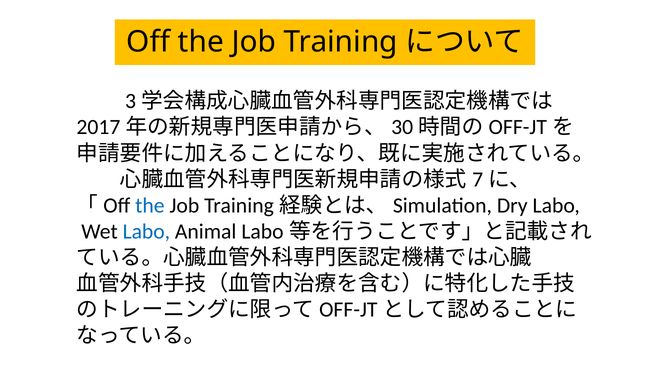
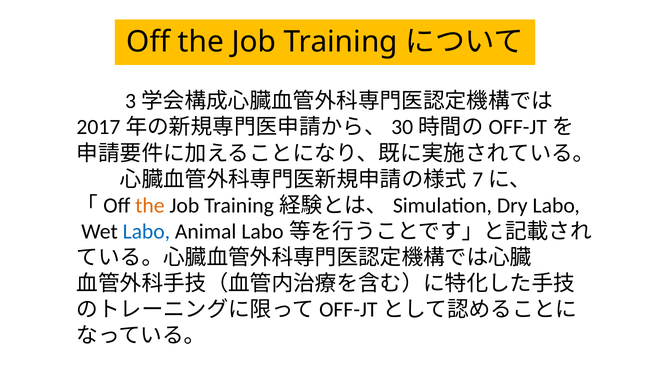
the colour: blue -> orange (150, 205)
